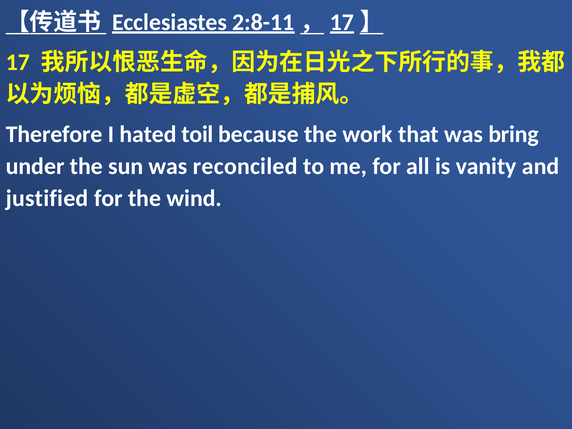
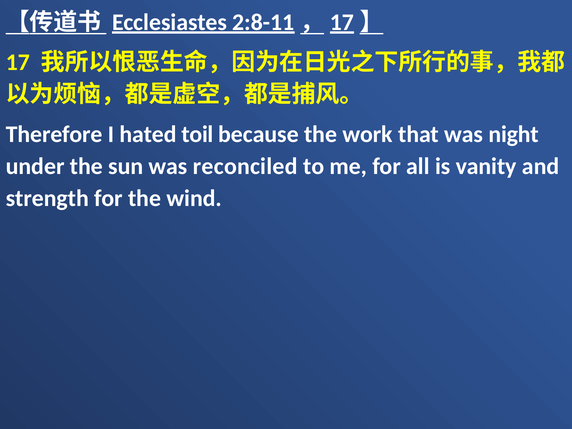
bring: bring -> night (514, 134)
justified: justified -> strength (47, 198)
